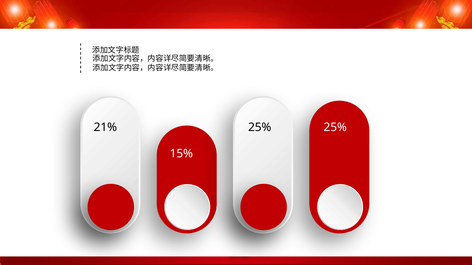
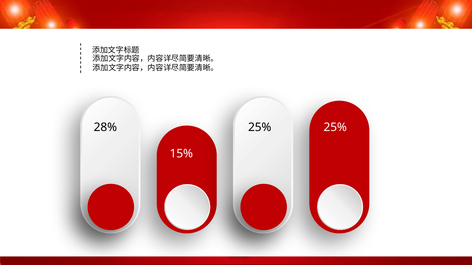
21%: 21% -> 28% (105, 128)
